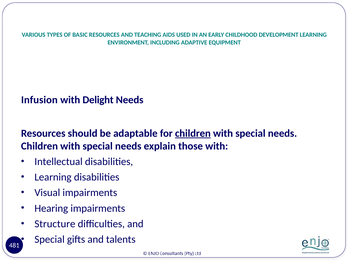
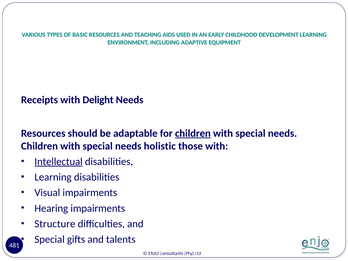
Infusion: Infusion -> Receipts (39, 100)
explain: explain -> holistic (160, 146)
Intellectual underline: none -> present (59, 162)
